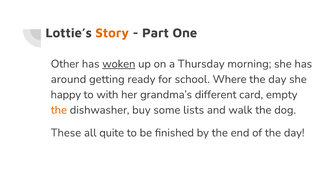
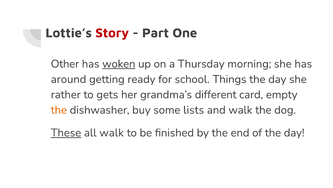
Story colour: orange -> red (112, 33)
Where: Where -> Things (230, 79)
happy: happy -> rather (66, 94)
with: with -> gets (107, 94)
These underline: none -> present (66, 132)
all quite: quite -> walk (112, 132)
